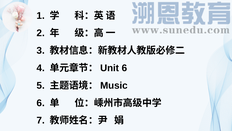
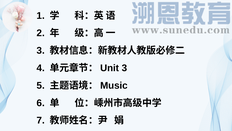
6: 6 -> 3 (124, 68)
